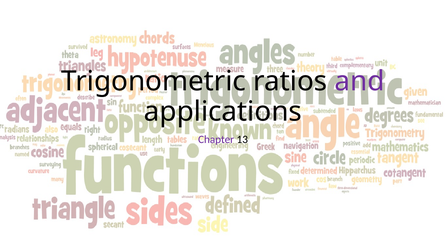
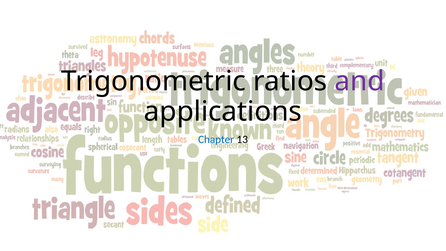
Chapter colour: purple -> blue (216, 139)
